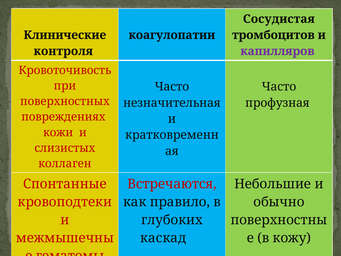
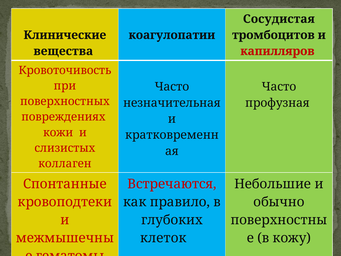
контроля: контроля -> вещества (63, 51)
капилляров colour: purple -> red (277, 51)
каскад: каскад -> клеток (163, 238)
